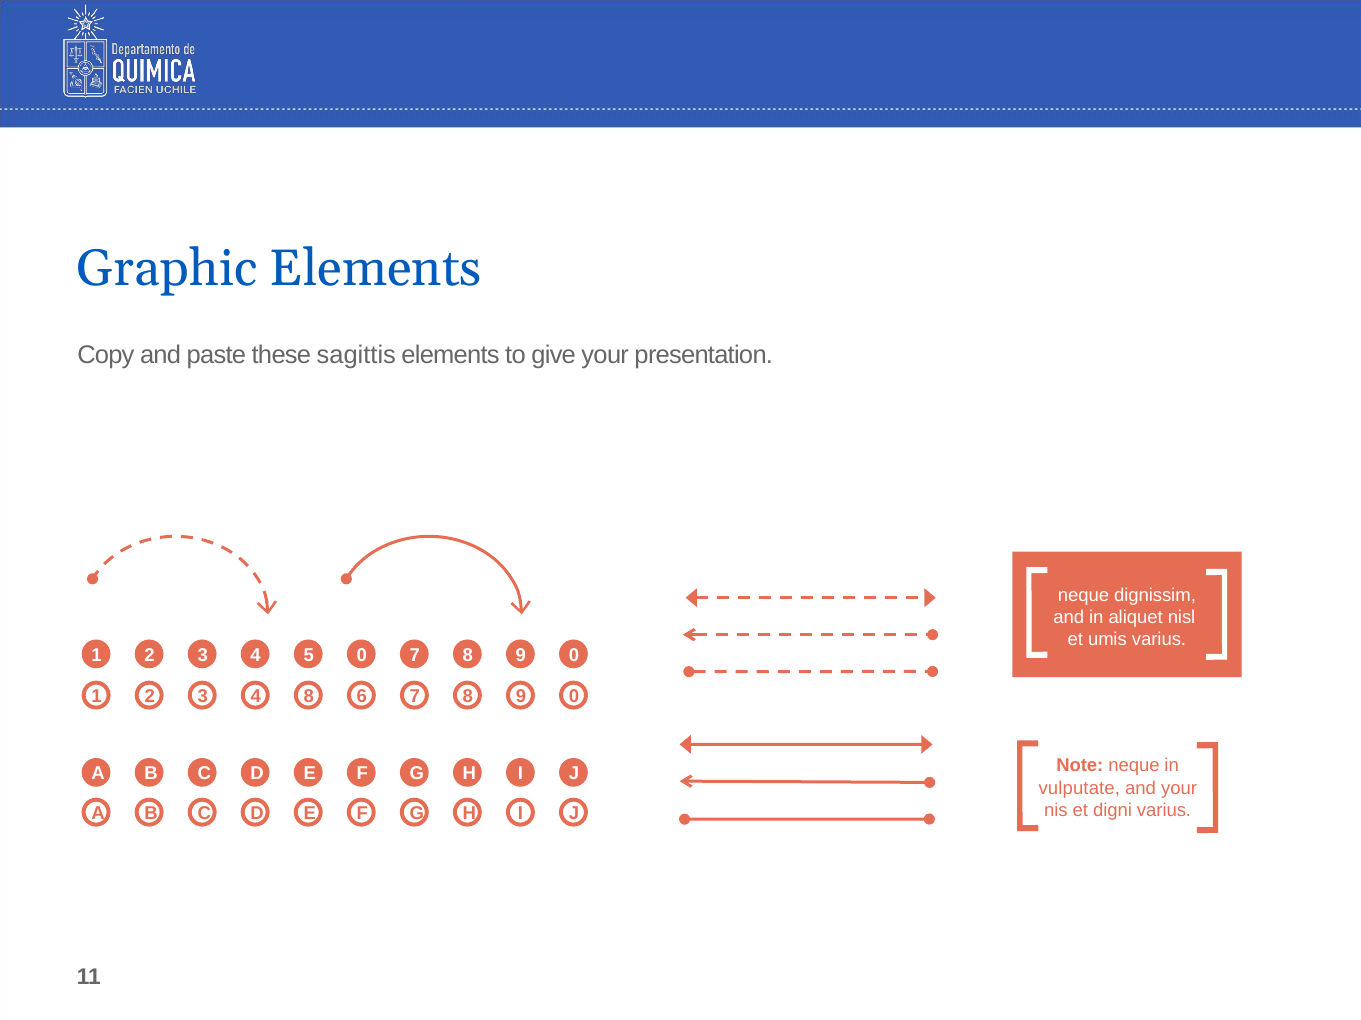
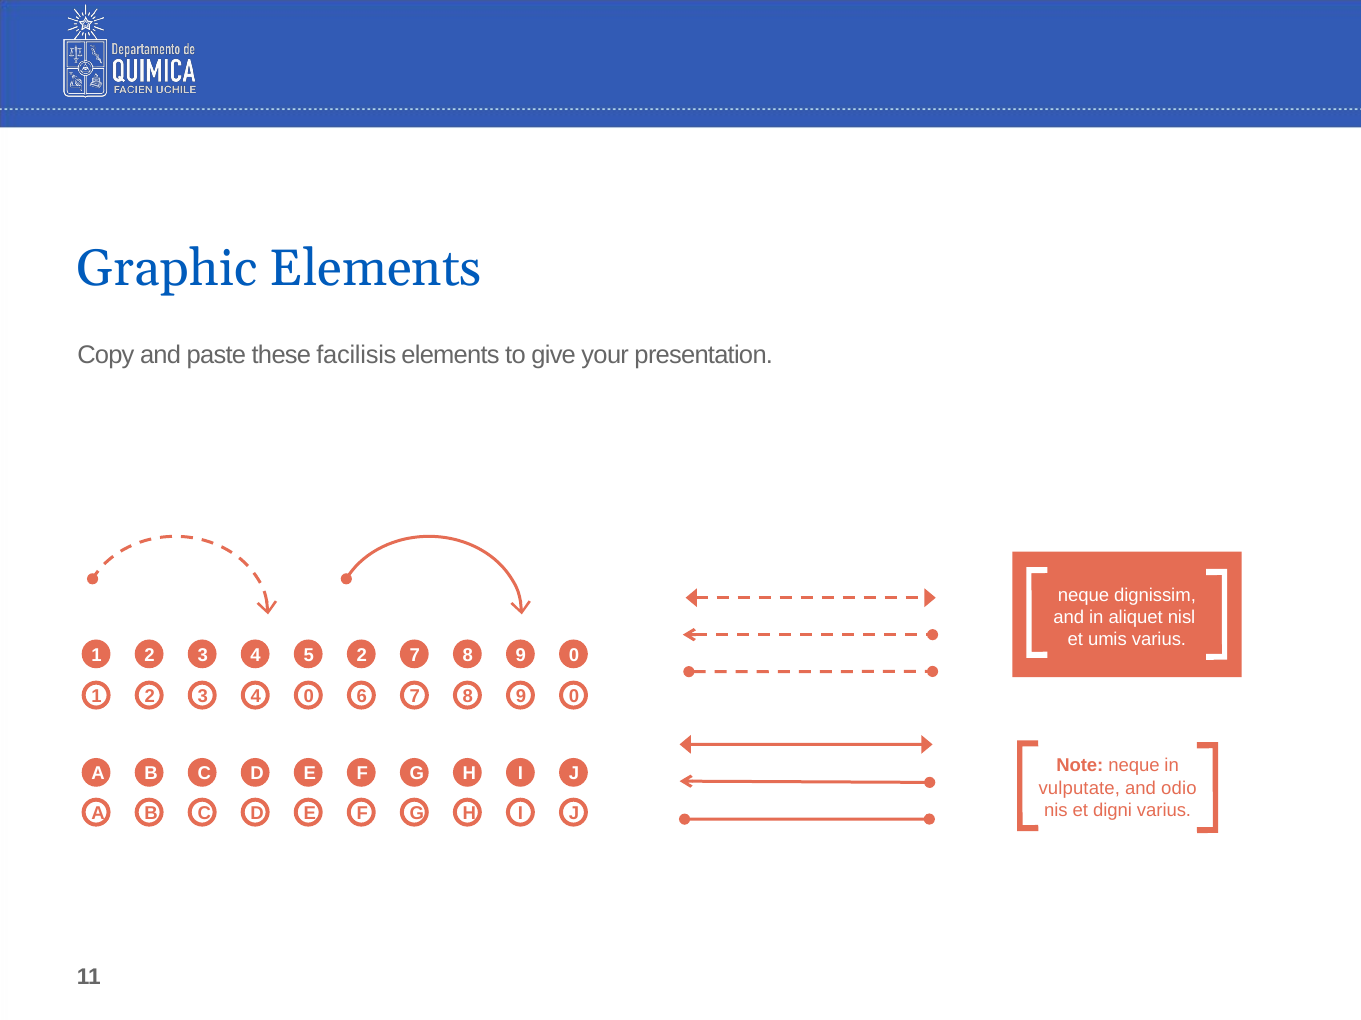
sagittis: sagittis -> facilisis (356, 355)
5 0: 0 -> 2 (362, 656)
4 8: 8 -> 0 (309, 697)
and your: your -> odio (1179, 789)
